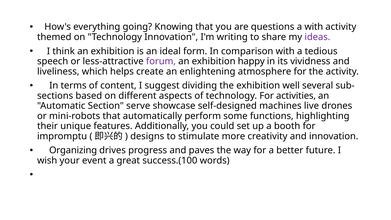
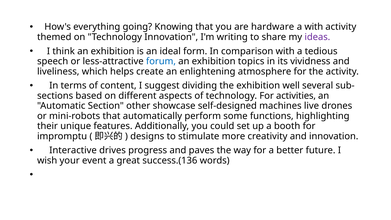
questions: questions -> hardware (273, 27)
forum colour: purple -> blue (161, 61)
happy: happy -> topics (251, 61)
serve: serve -> other (138, 106)
Organizing: Organizing -> Interactive (73, 150)
success.(100: success.(100 -> success.(136 (170, 160)
